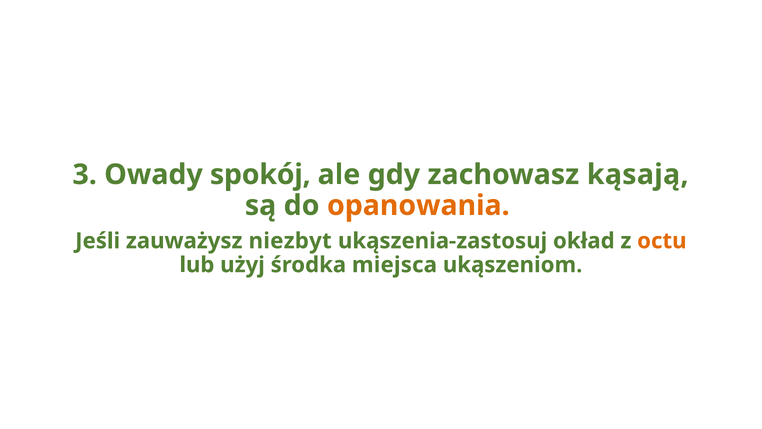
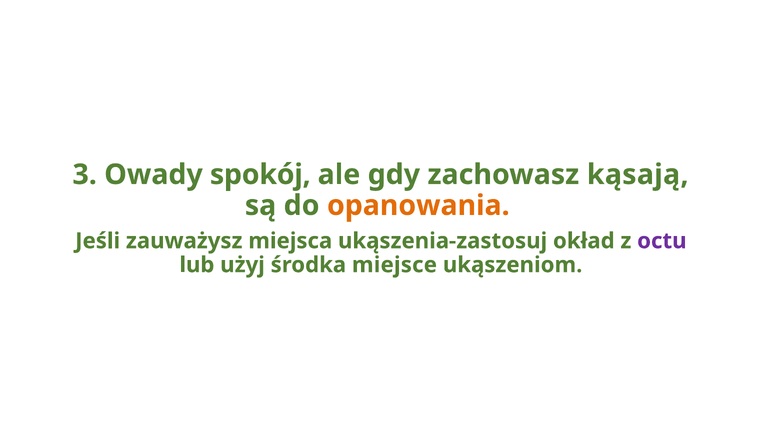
niezbyt: niezbyt -> miejsca (290, 241)
octu colour: orange -> purple (662, 241)
miejsca: miejsca -> miejsce (394, 265)
